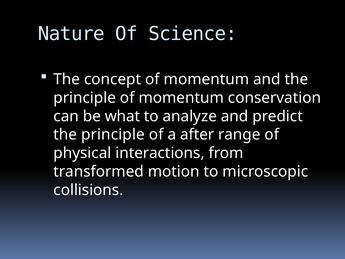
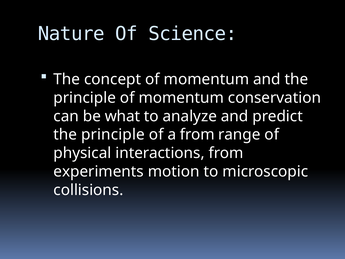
a after: after -> from (197, 135)
transformed: transformed -> experiments (99, 171)
